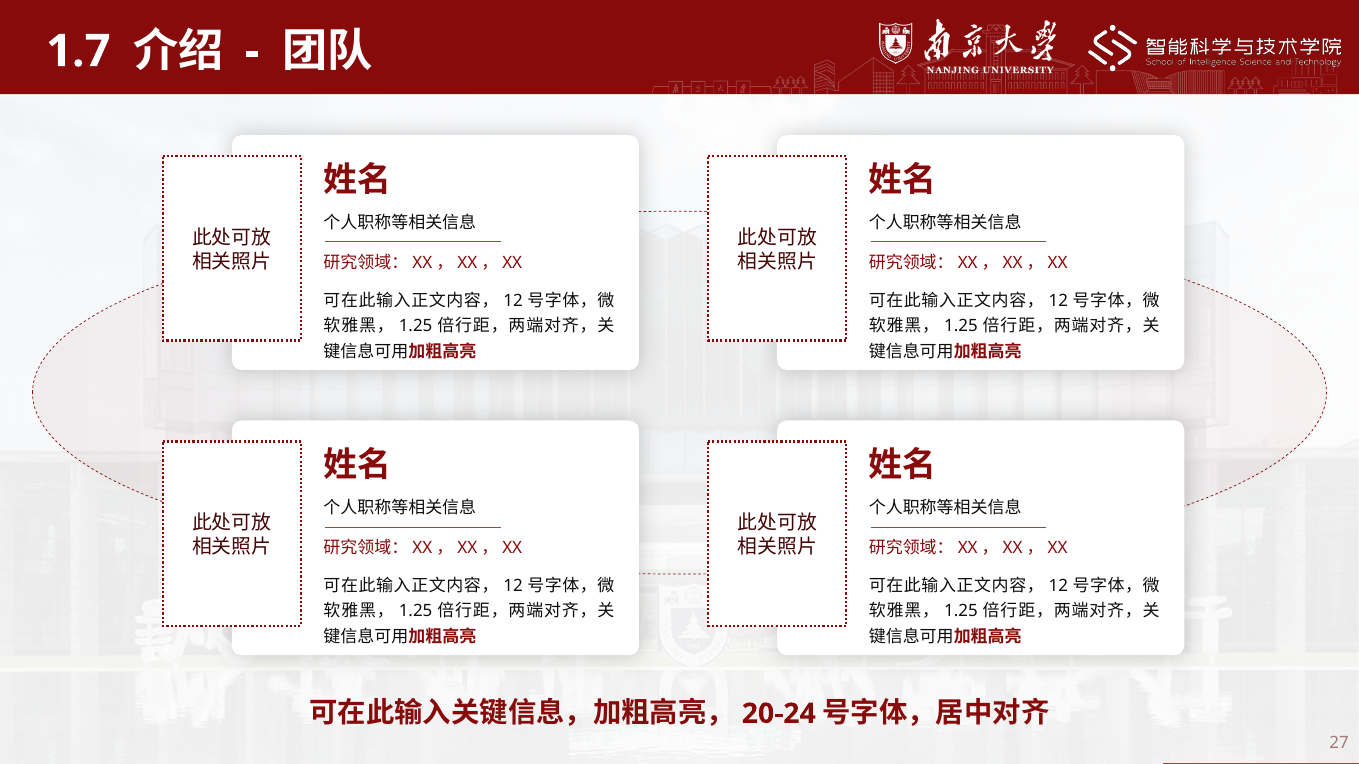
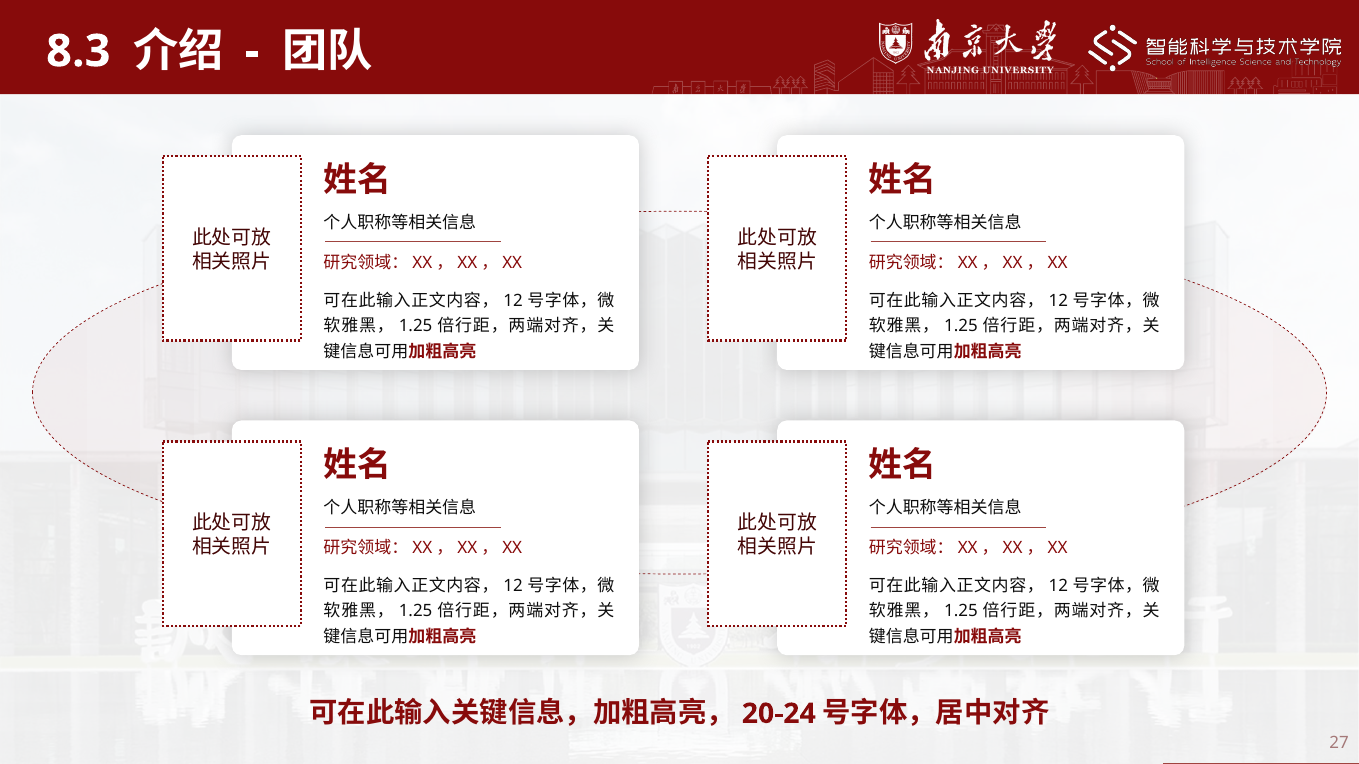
1.7: 1.7 -> 8.3 (78, 51)
